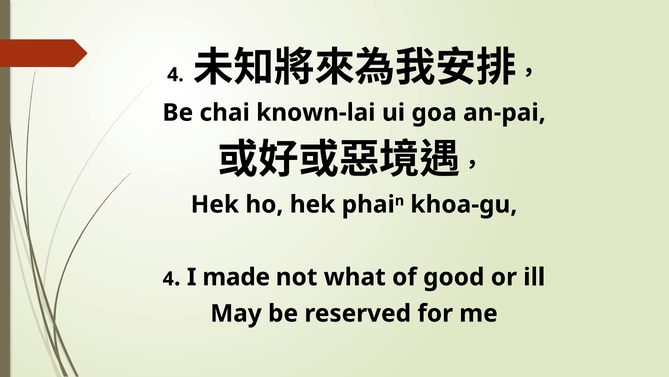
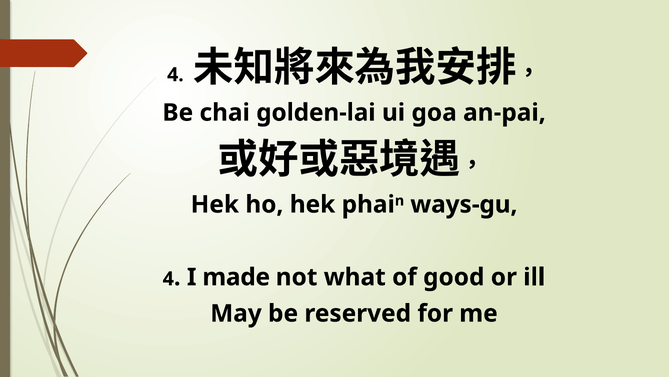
known-lai: known-lai -> golden-lai (316, 112)
khoa-gu: khoa-gu -> ways-gu (464, 204)
